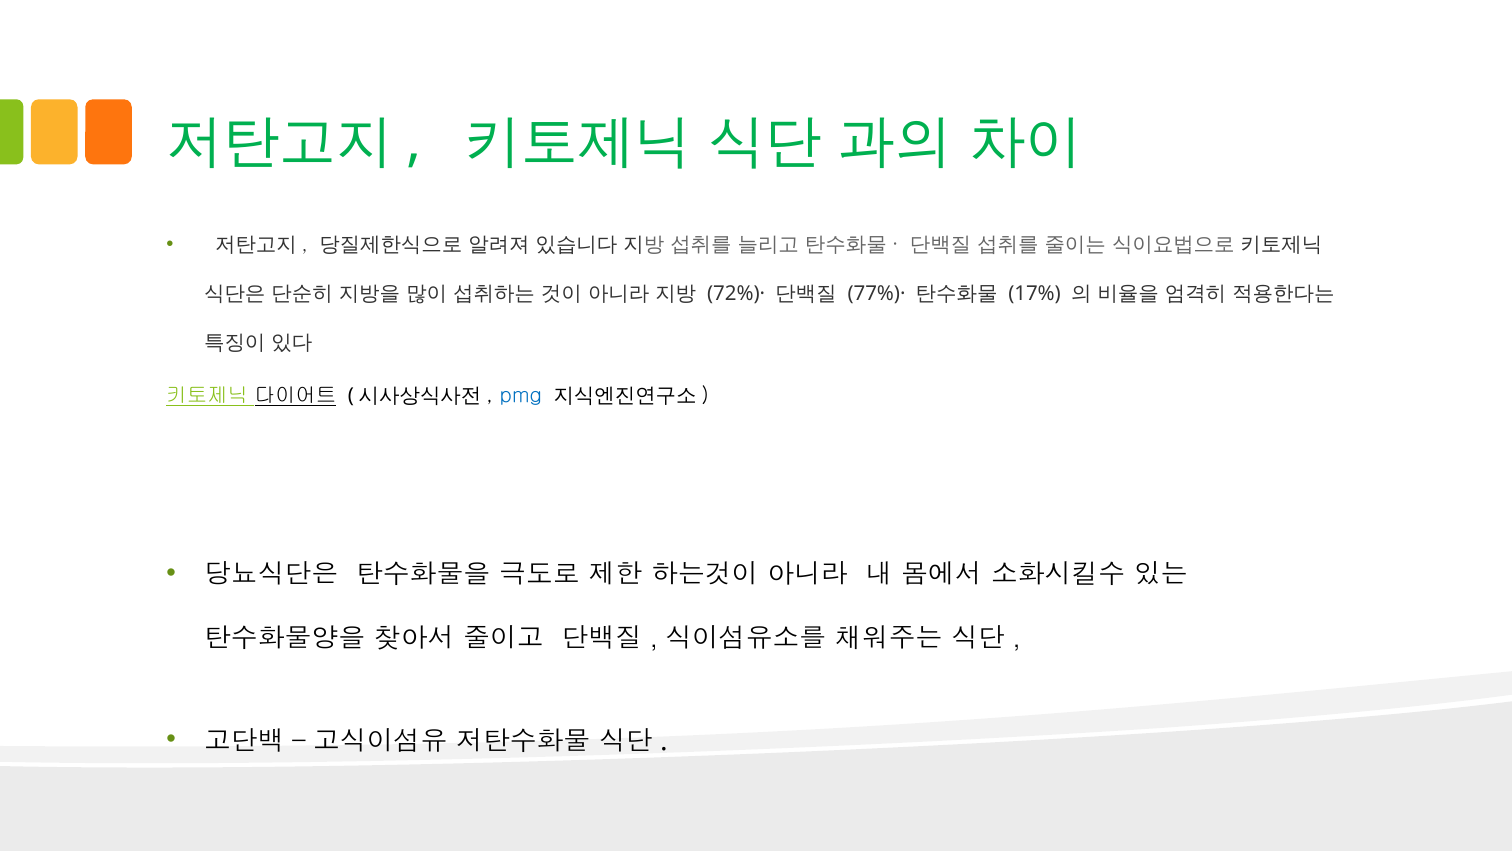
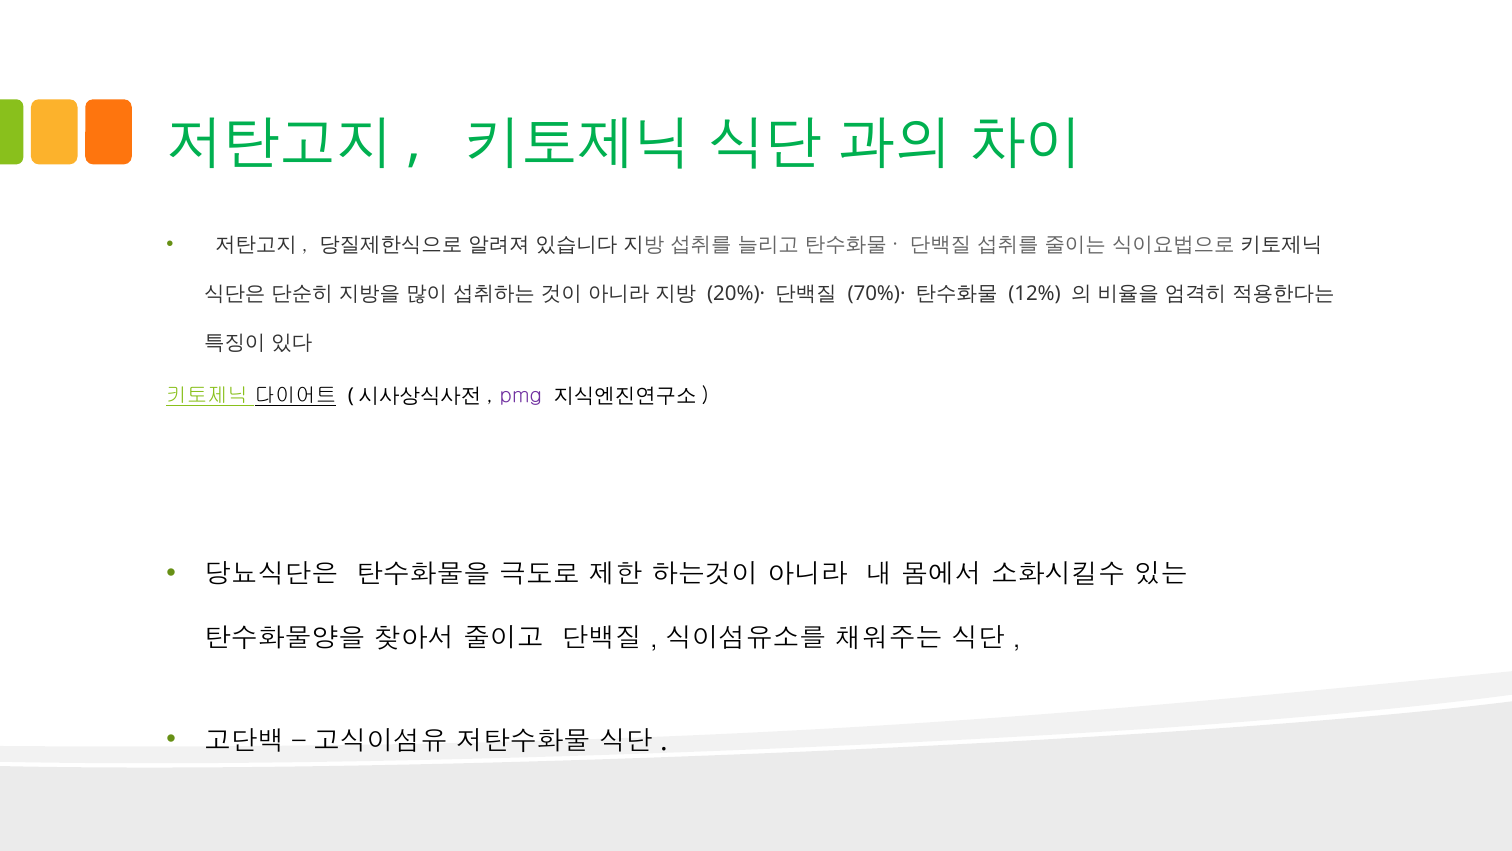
72%)·: 72%)· -> 20%)· (736, 294)
77%)·: 77%)· -> 70%)· (877, 294)
17%: 17% -> 12% (1035, 294)
pmg colour: blue -> purple (521, 396)
